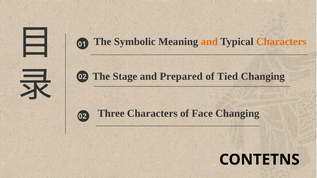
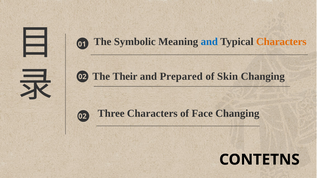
and colour: orange -> blue (209, 42)
Stage: Stage -> Their (125, 77)
Tied: Tied -> Skin (228, 77)
